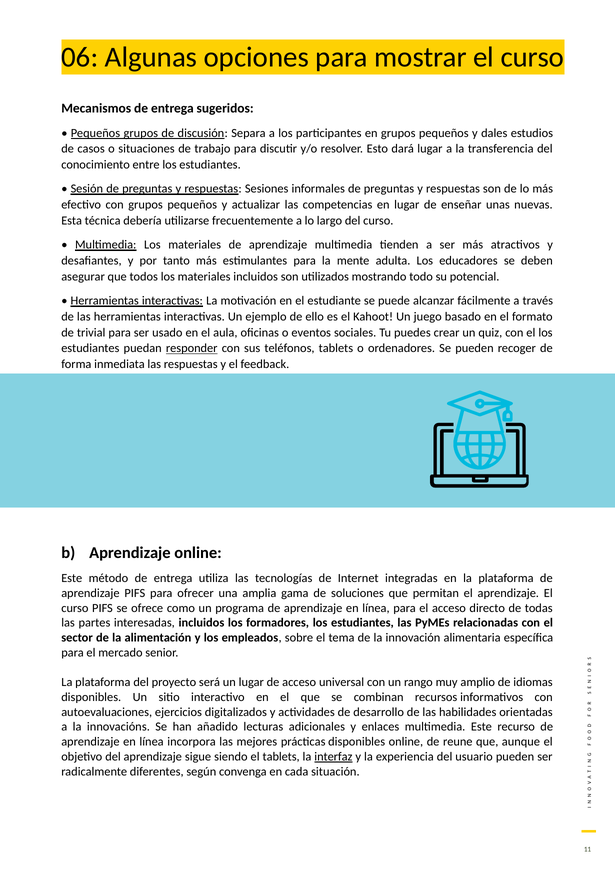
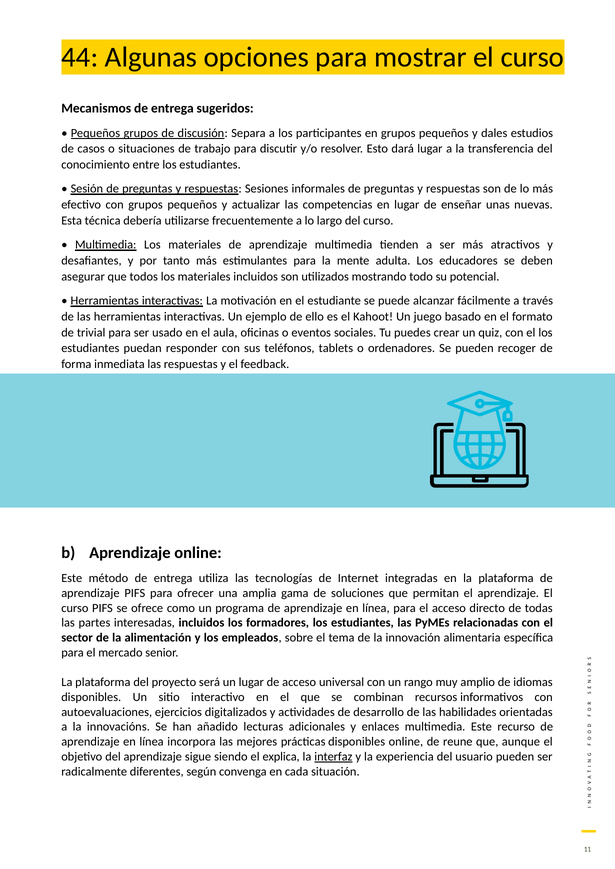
06: 06 -> 44 (80, 57)
responder underline: present -> none (192, 349)
el tablets: tablets -> explica (281, 757)
